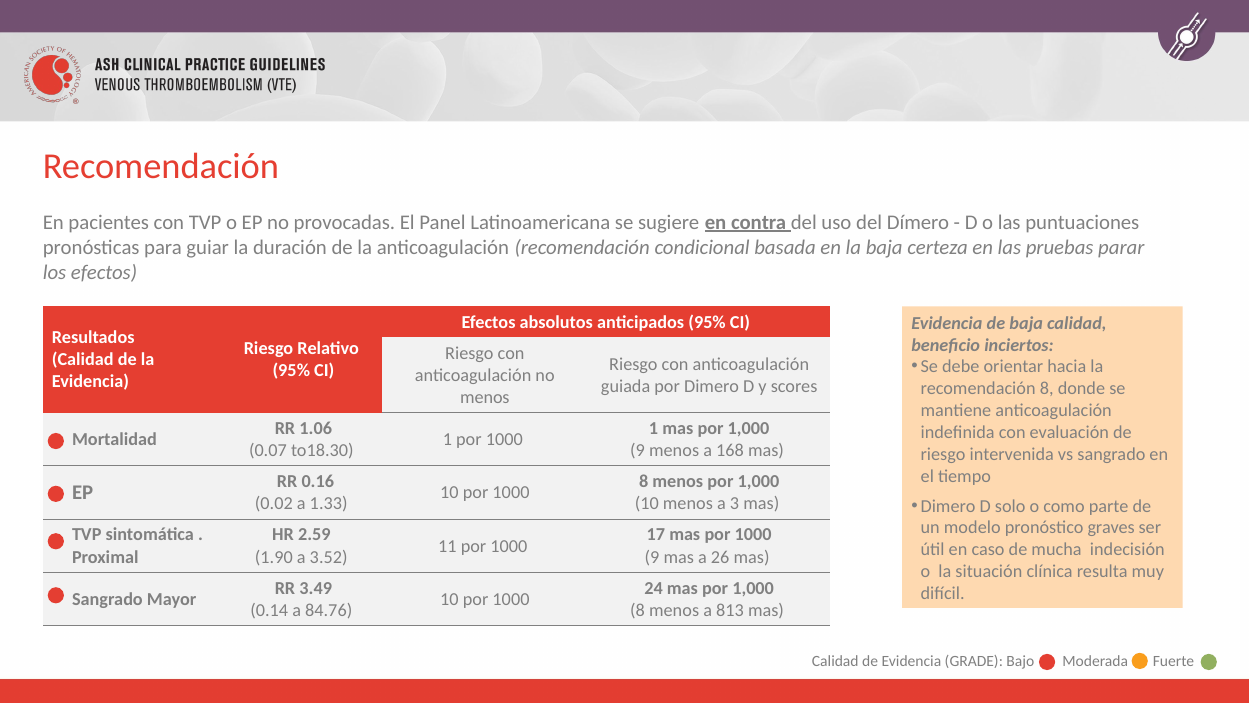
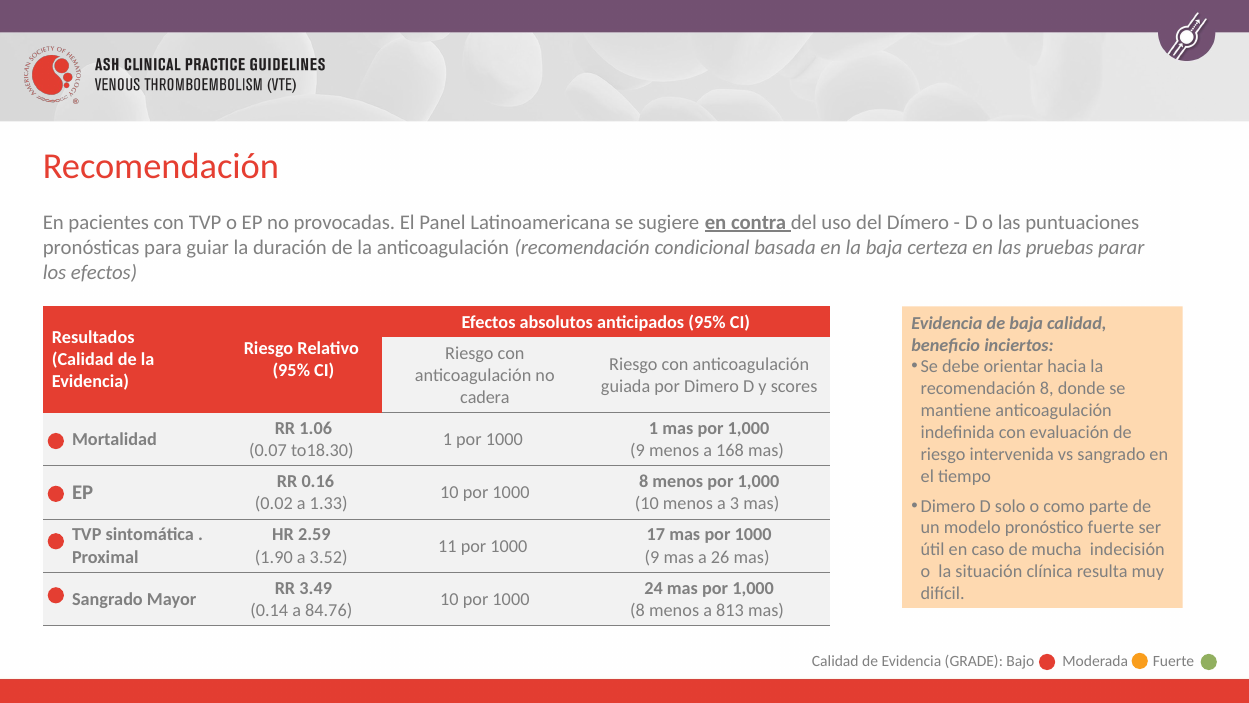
menos: menos -> cadera (485, 397)
pronóstico graves: graves -> fuerte (1111, 528)
